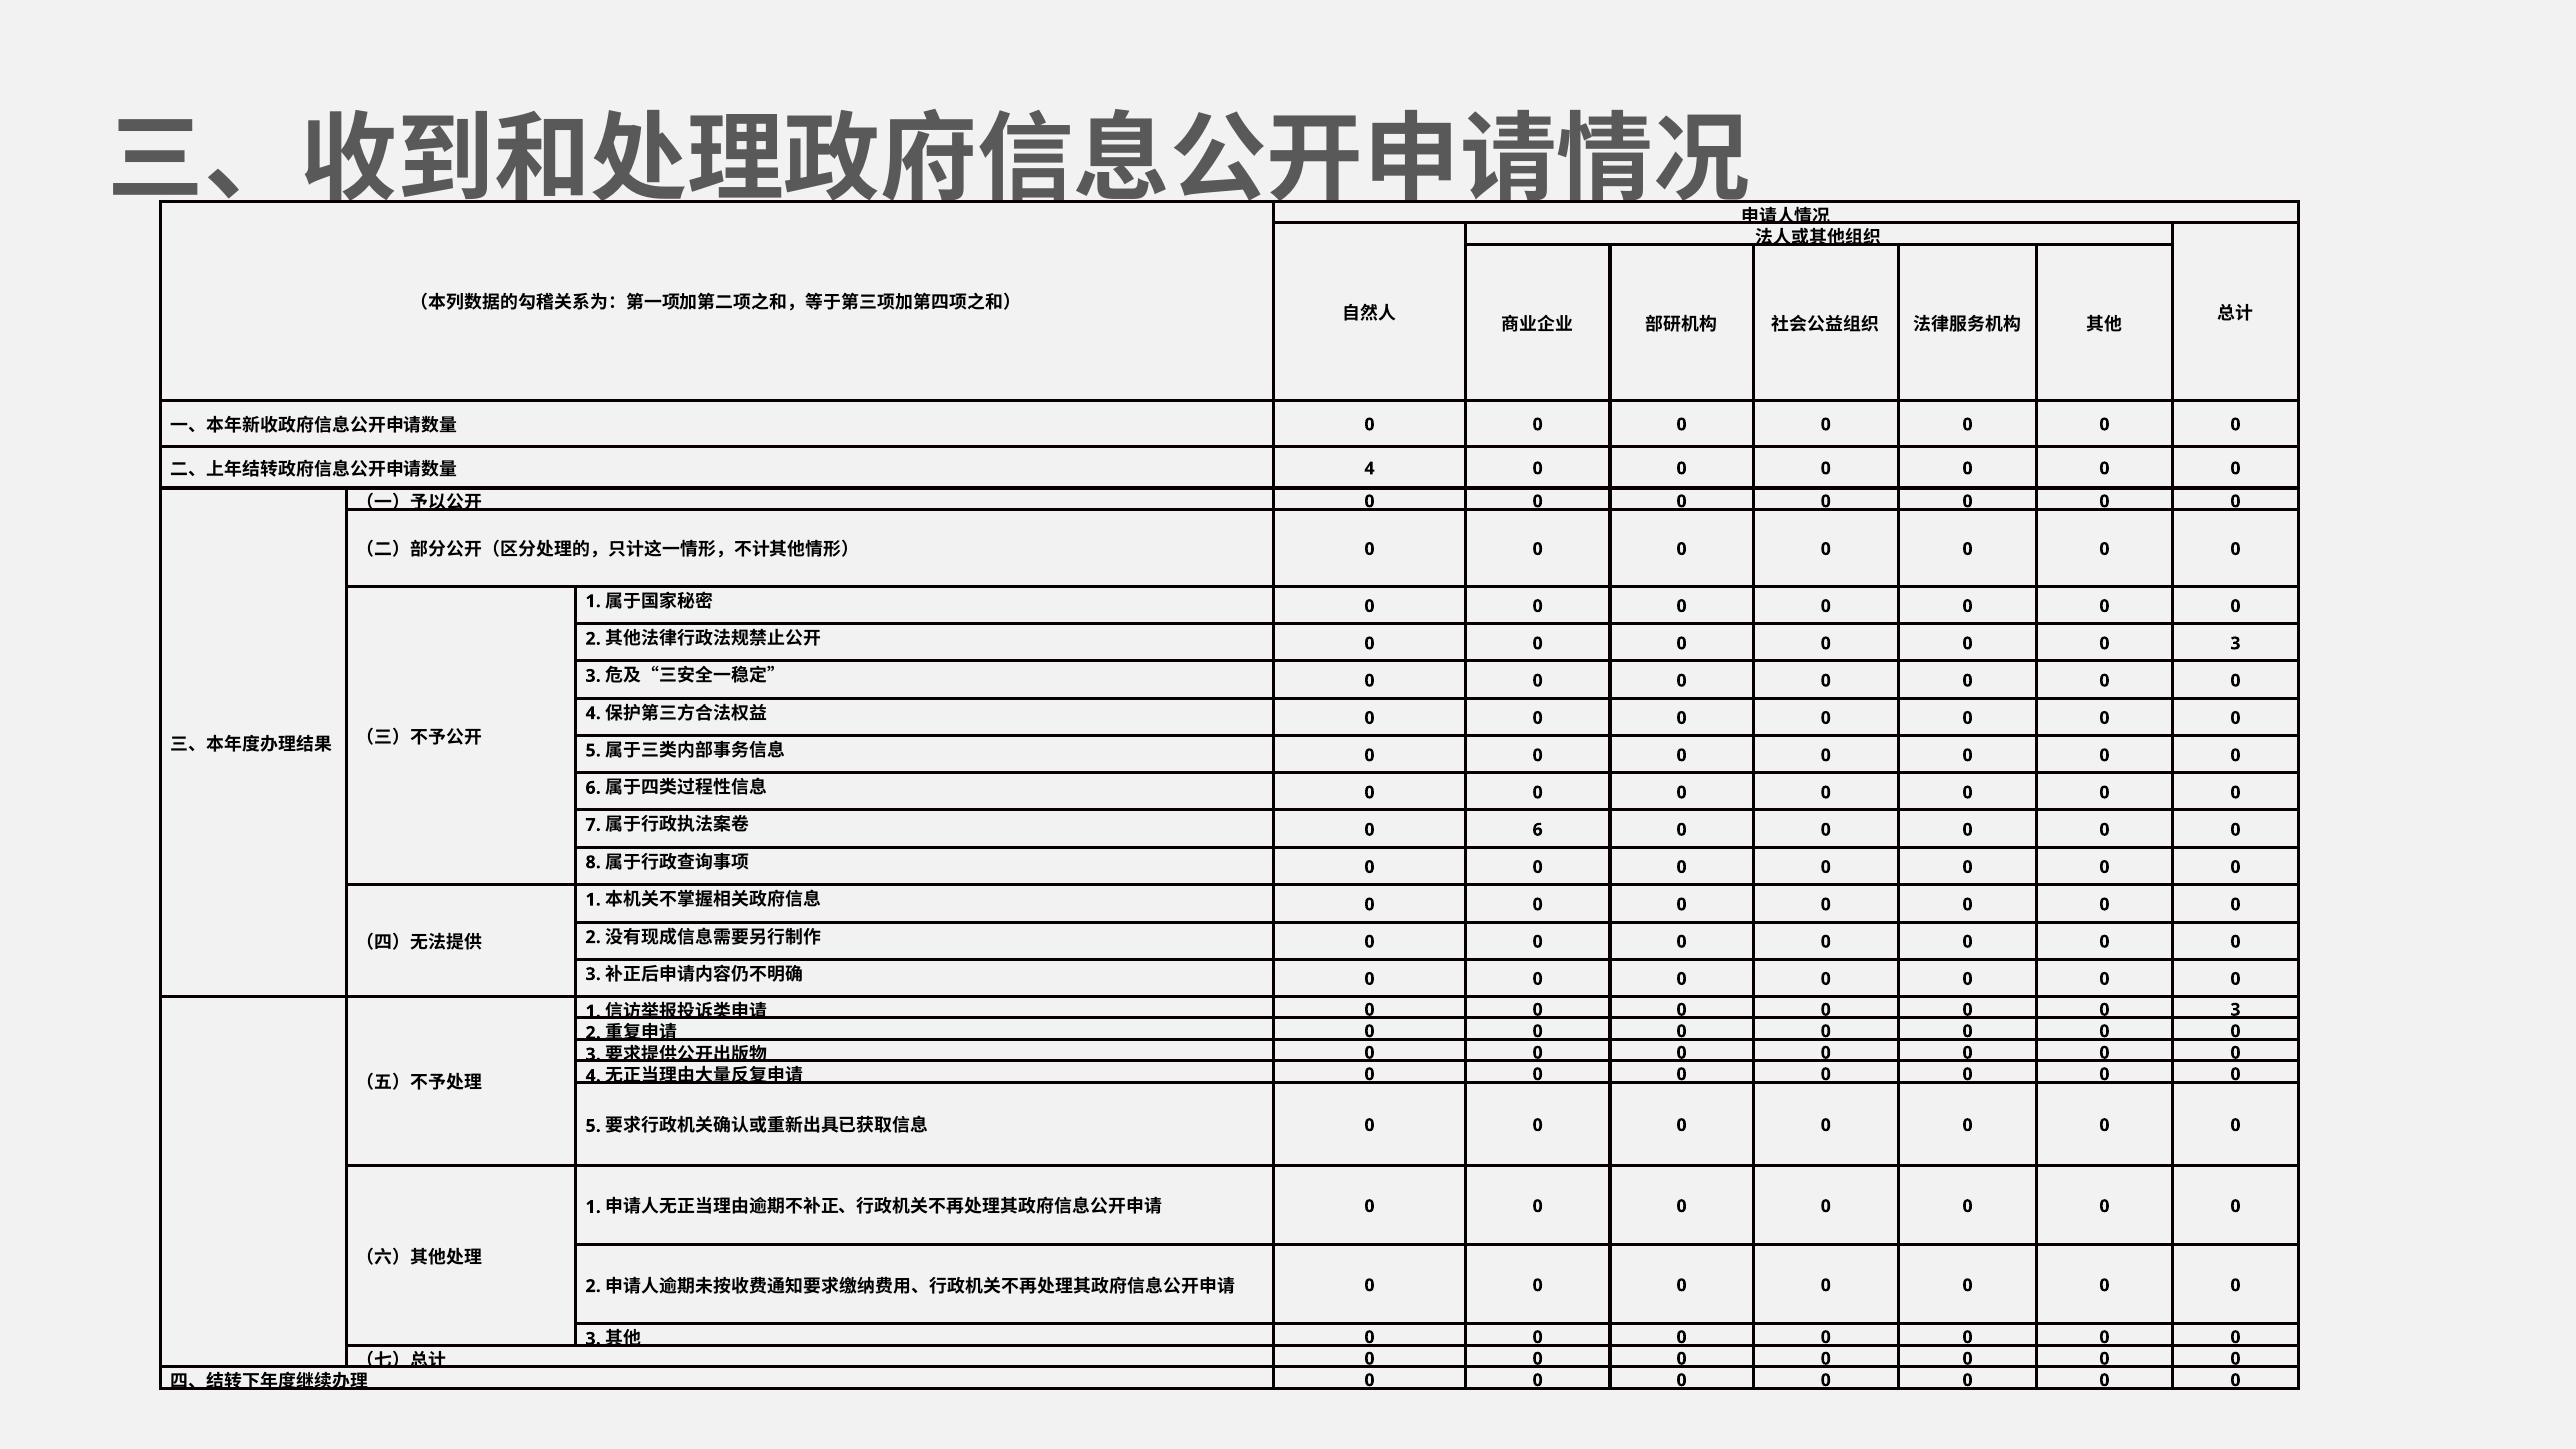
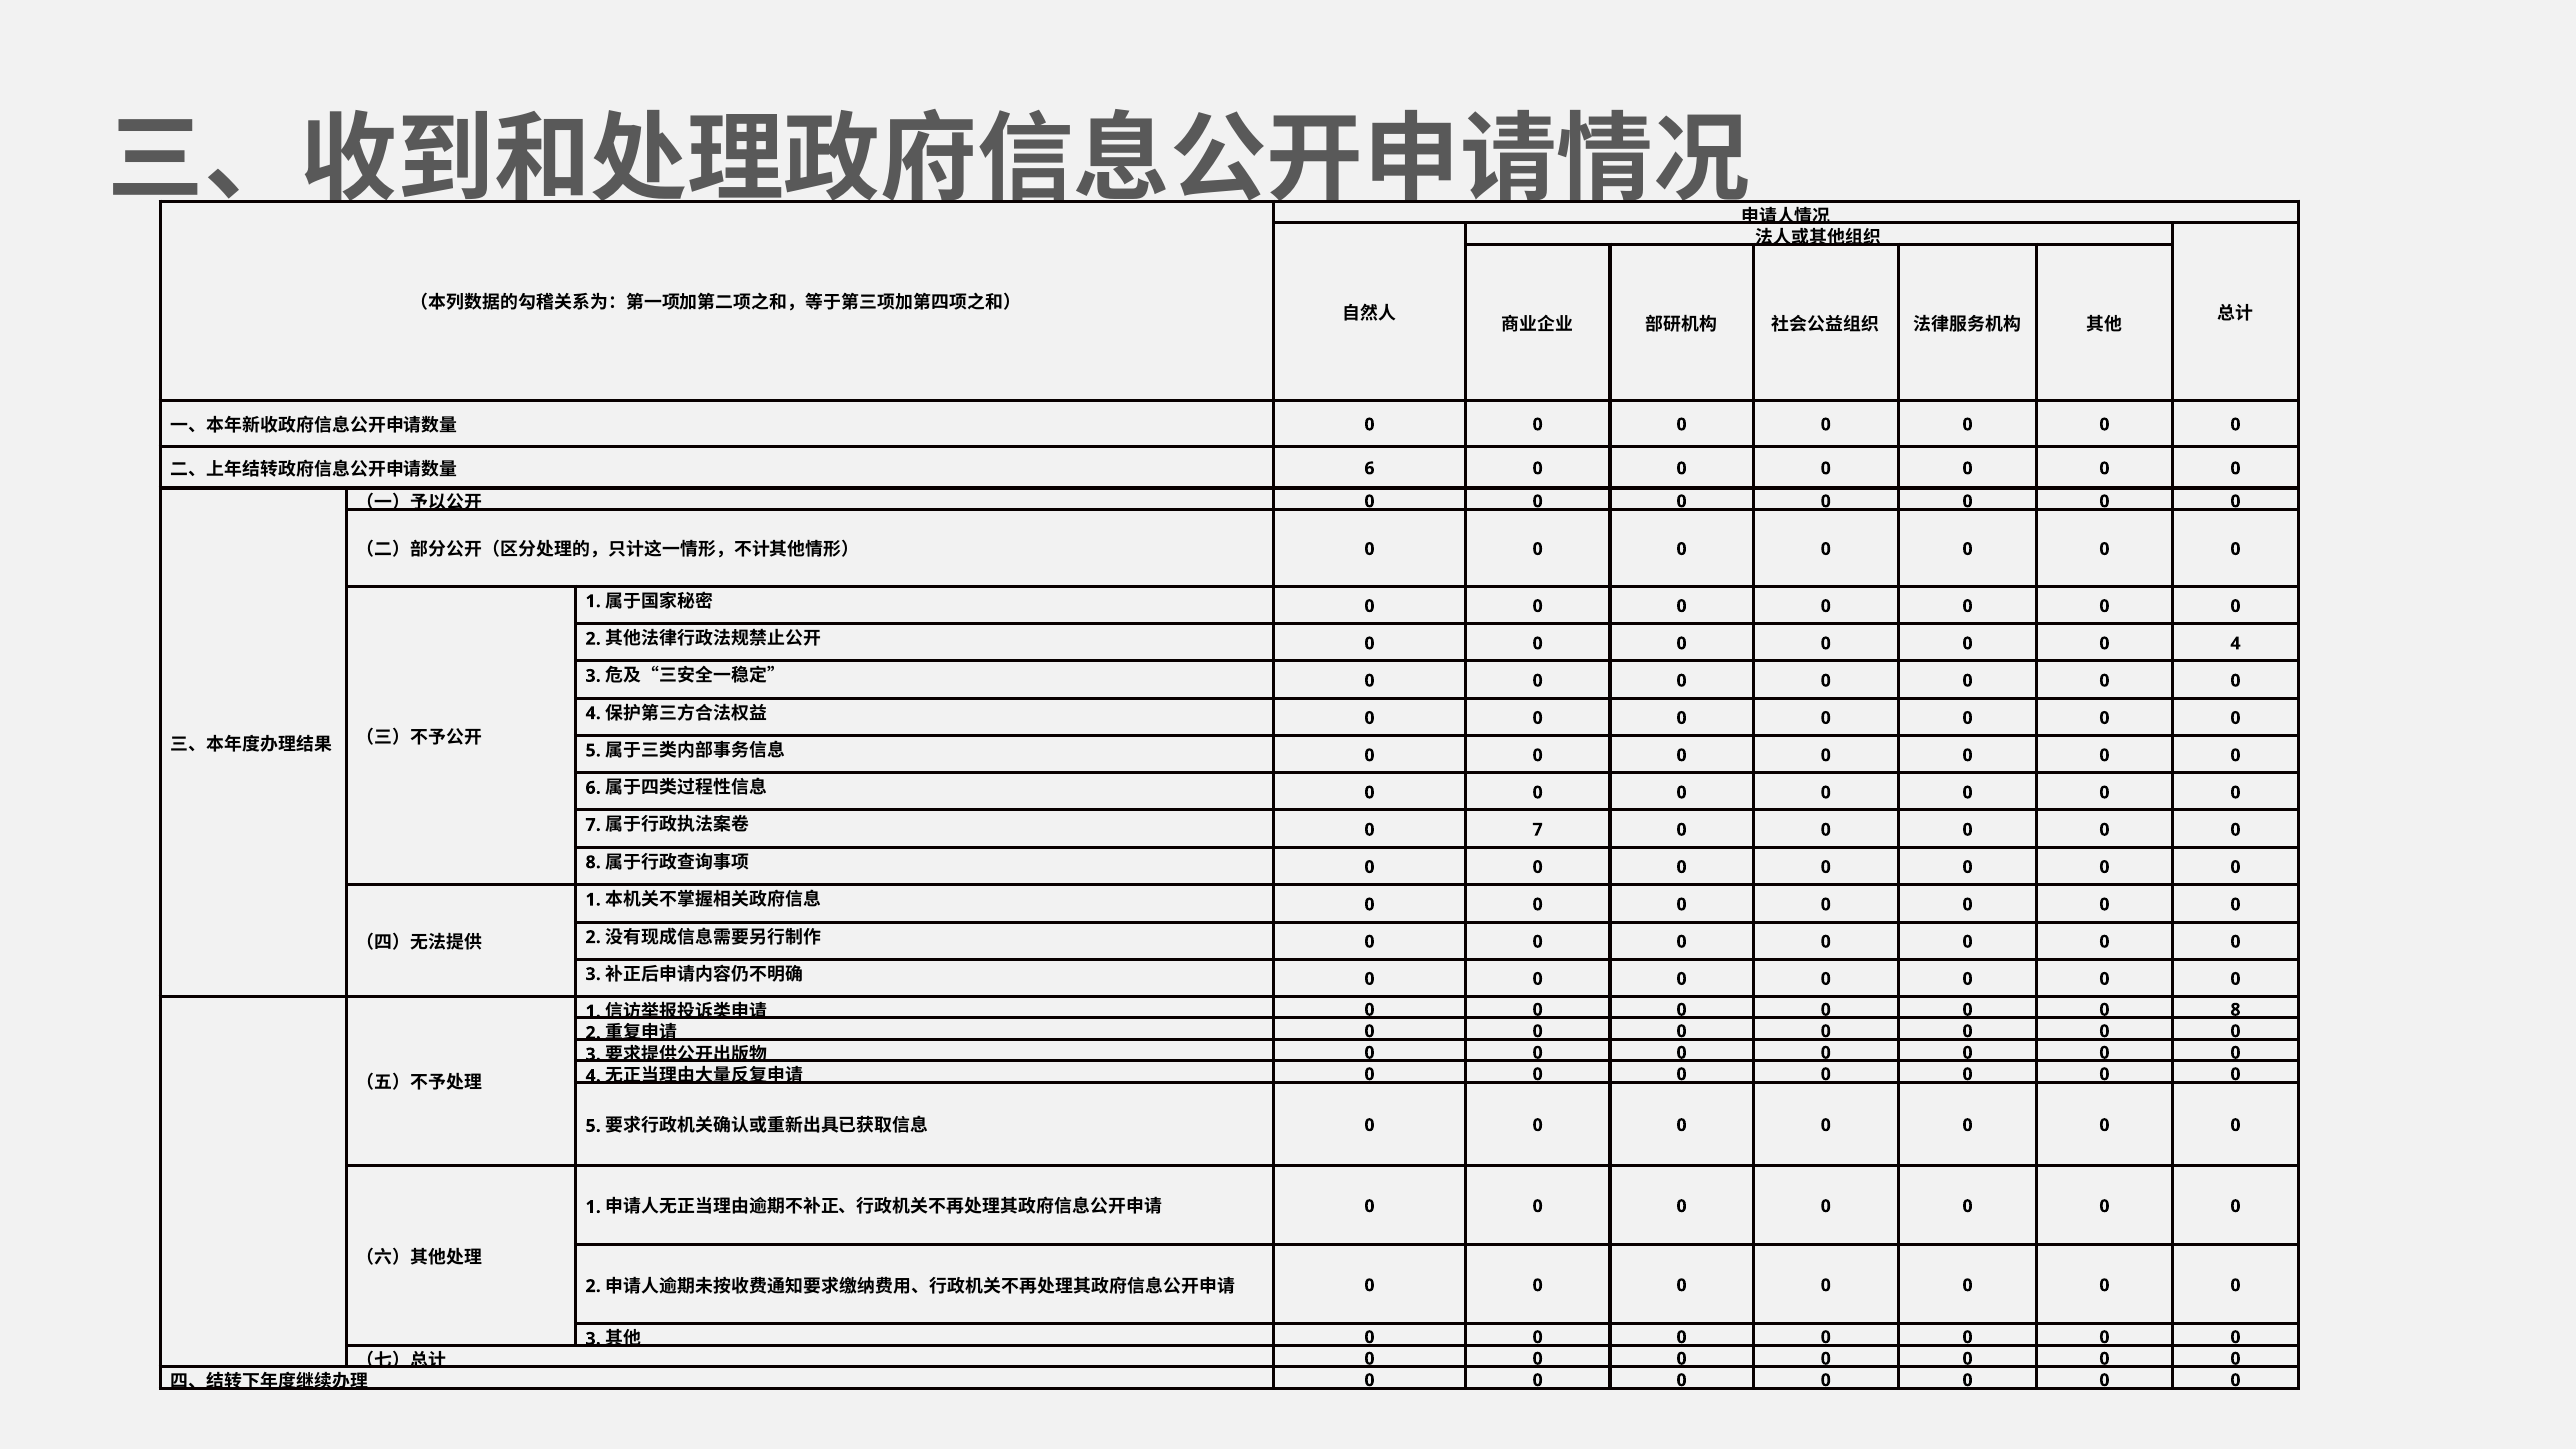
4: 4 -> 6 (1369, 468)
3: 3 -> 4 (2235, 643)
6: 6 -> 7 (1538, 830)
3: 3 -> 8 (2235, 1010)
